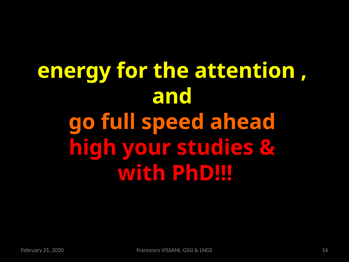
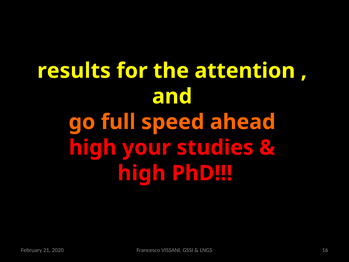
energy: energy -> results (74, 71)
with: with -> high (142, 173)
